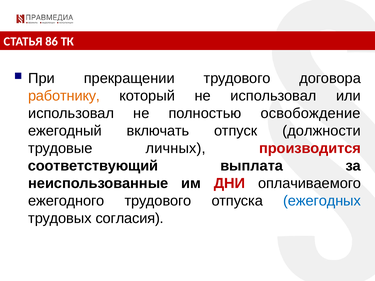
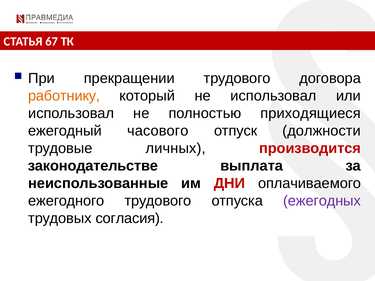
86: 86 -> 67 (52, 42)
освобождение: освобождение -> приходящиеся (311, 113)
включать: включать -> часового (158, 131)
соответствующий: соответствующий -> законодательстве (93, 166)
ежегодных colour: blue -> purple (322, 201)
